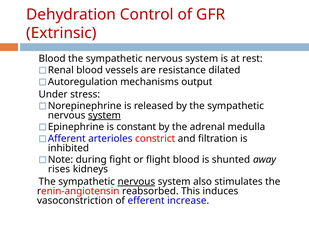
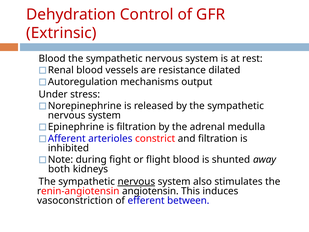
system underline: present -> none (104, 115)
is constant: constant -> filtration (136, 127)
rises: rises -> both (59, 169)
reabsorbed: reabsorbed -> angiotensin (150, 191)
increase: increase -> between (188, 200)
